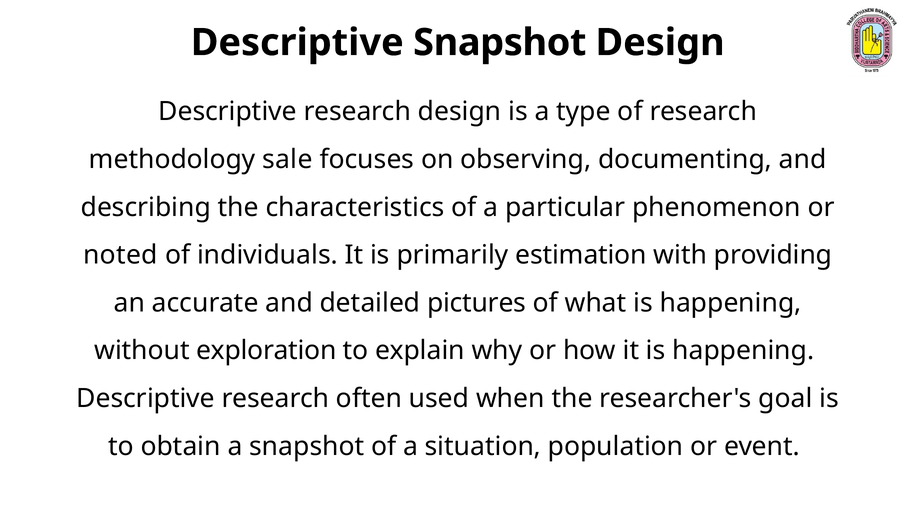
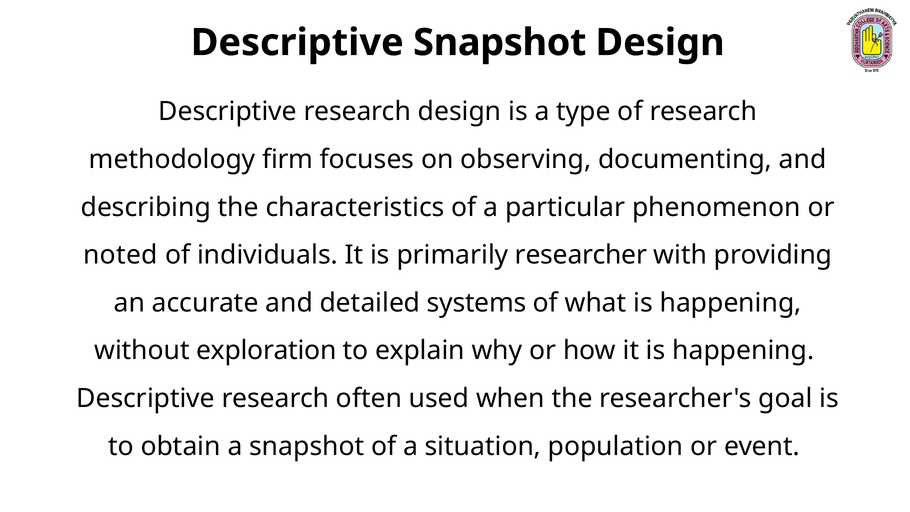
sale: sale -> firm (288, 159)
estimation: estimation -> researcher (581, 255)
pictures: pictures -> systems (477, 303)
